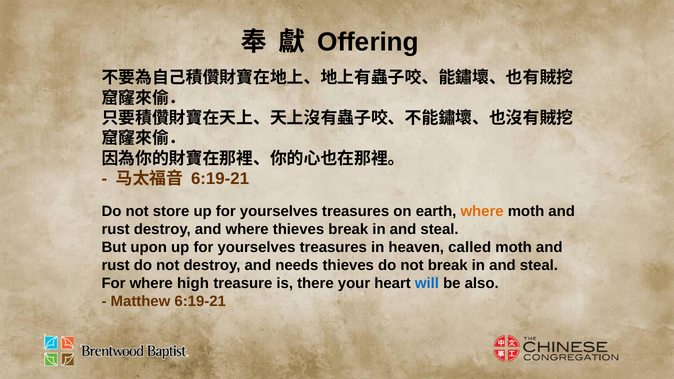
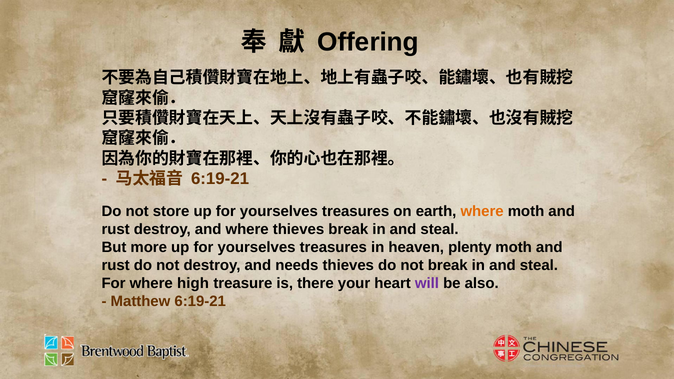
upon: upon -> more (149, 247)
called: called -> plenty (470, 247)
will colour: blue -> purple (427, 283)
